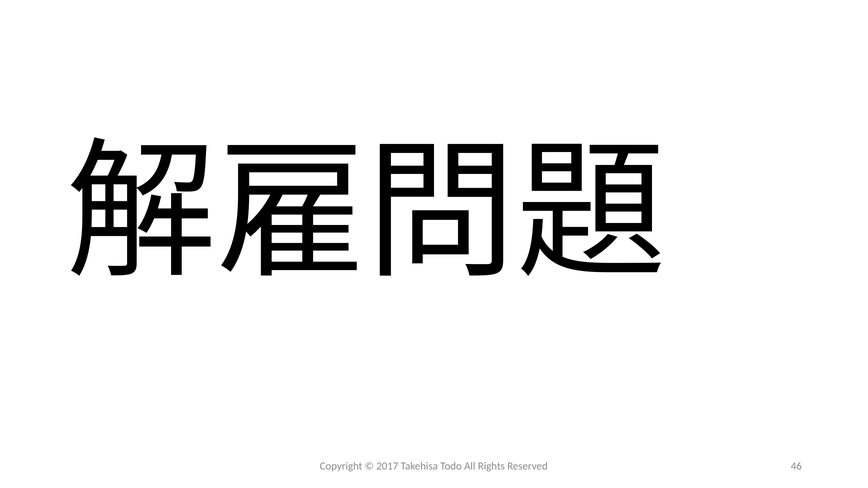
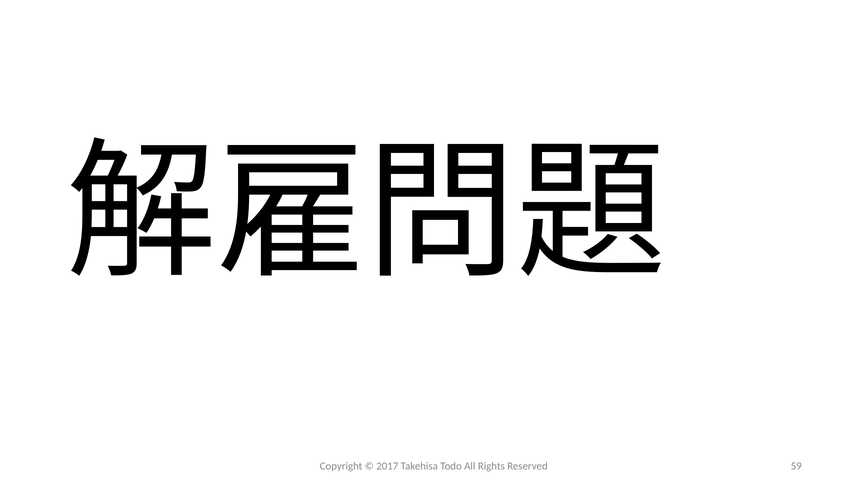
46: 46 -> 59 (796, 466)
